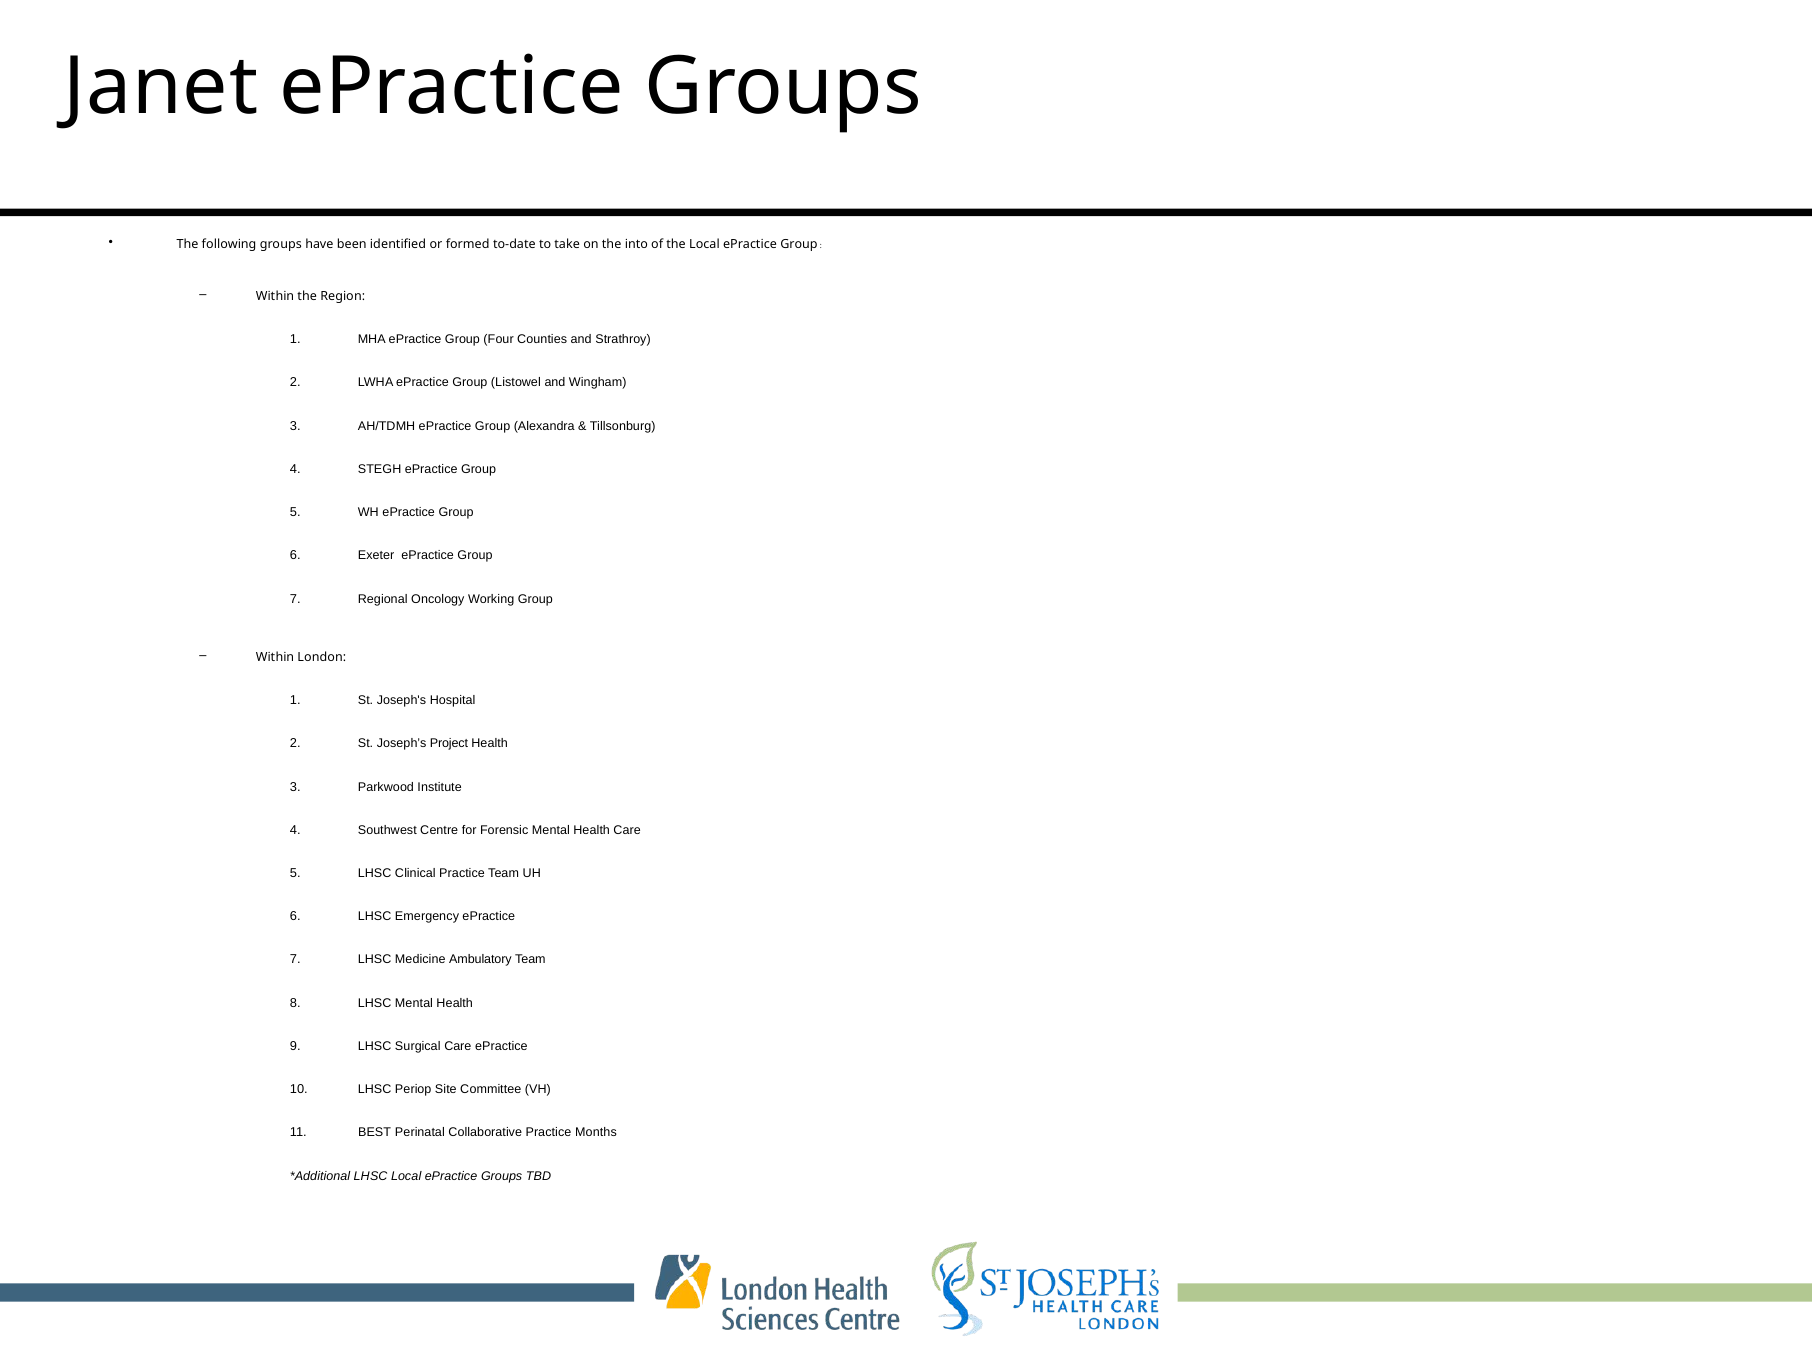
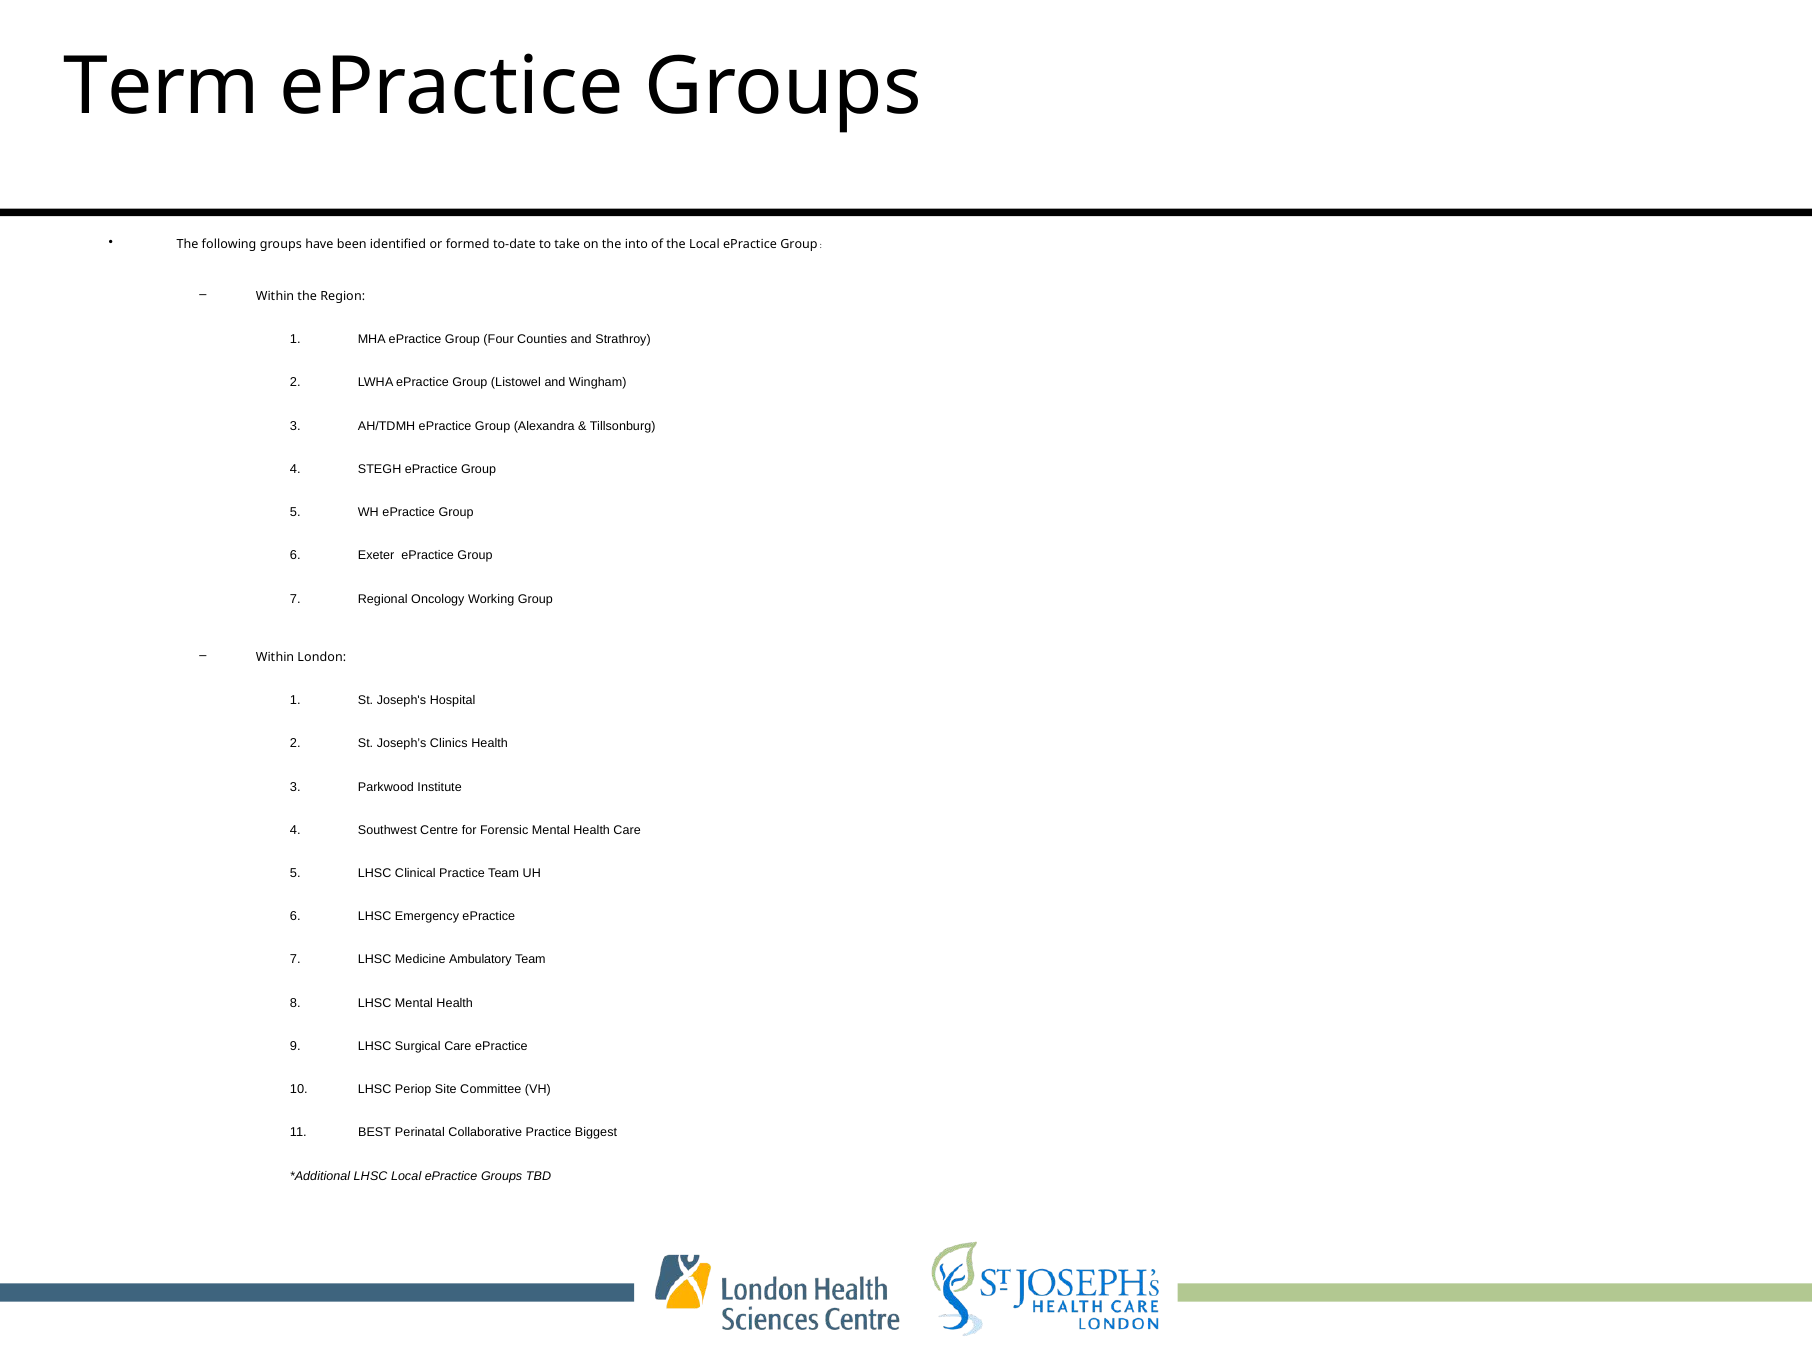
Janet: Janet -> Term (162, 87)
Project: Project -> Clinics (449, 744)
Months: Months -> Biggest (596, 1133)
